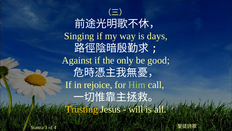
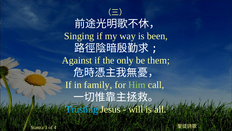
days: days -> been (157, 36)
good: good -> them (159, 60)
rejoice: rejoice -> family (98, 85)
Trusting colour: yellow -> light blue (82, 109)
